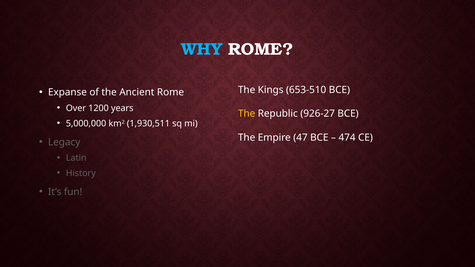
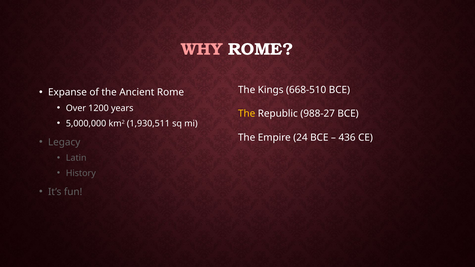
WHY colour: light blue -> pink (202, 49)
653-510: 653-510 -> 668-510 (306, 90)
926-27: 926-27 -> 988-27 (318, 114)
47: 47 -> 24 (300, 138)
474: 474 -> 436 (347, 138)
